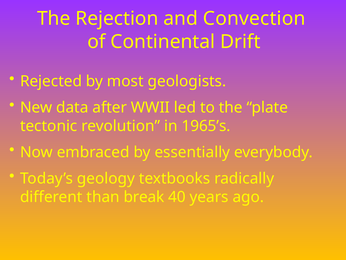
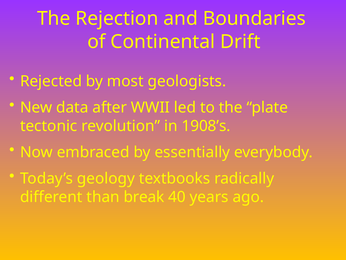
Convection: Convection -> Boundaries (254, 19)
1965’s: 1965’s -> 1908’s (206, 126)
